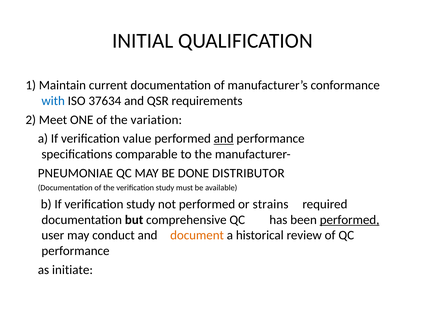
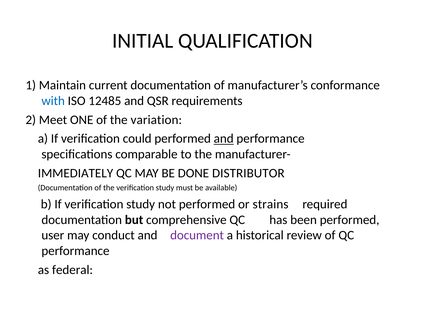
37634: 37634 -> 12485 (105, 101)
value: value -> could (137, 139)
PNEUMONIAE: PNEUMONIAE -> IMMEDIATELY (76, 173)
performed underline: present -> none (350, 220)
document colour: orange -> purple (197, 235)
initiate: initiate -> federal (72, 270)
